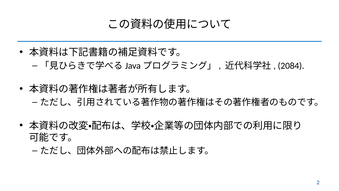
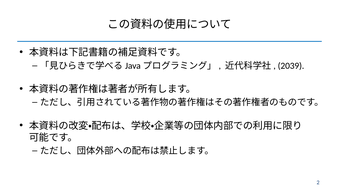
2084: 2084 -> 2039 (291, 66)
